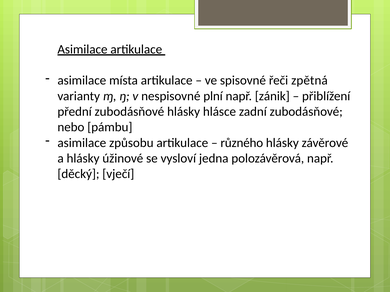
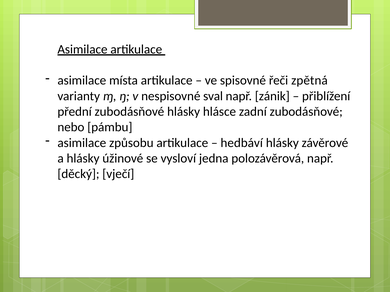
plní: plní -> sval (213, 96)
různého: různého -> hedbáví (242, 143)
